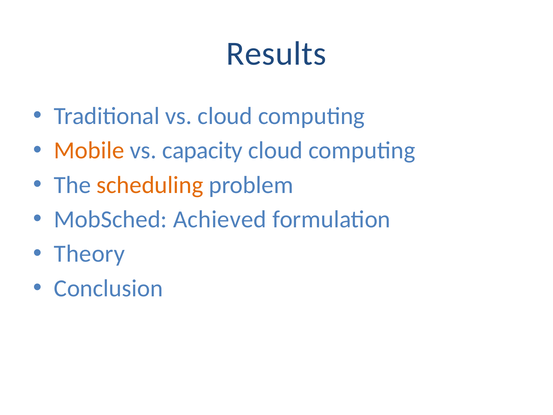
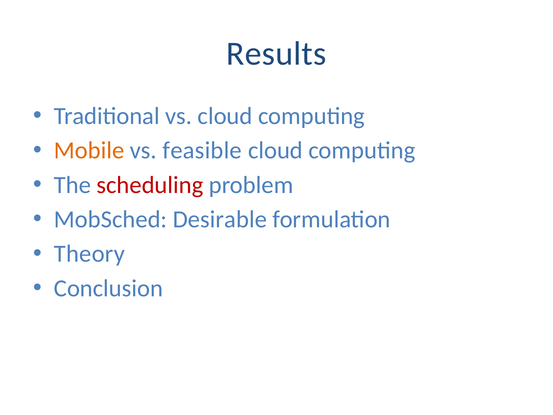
capacity: capacity -> feasible (202, 150)
scheduling colour: orange -> red (150, 185)
Achieved: Achieved -> Desirable (220, 219)
